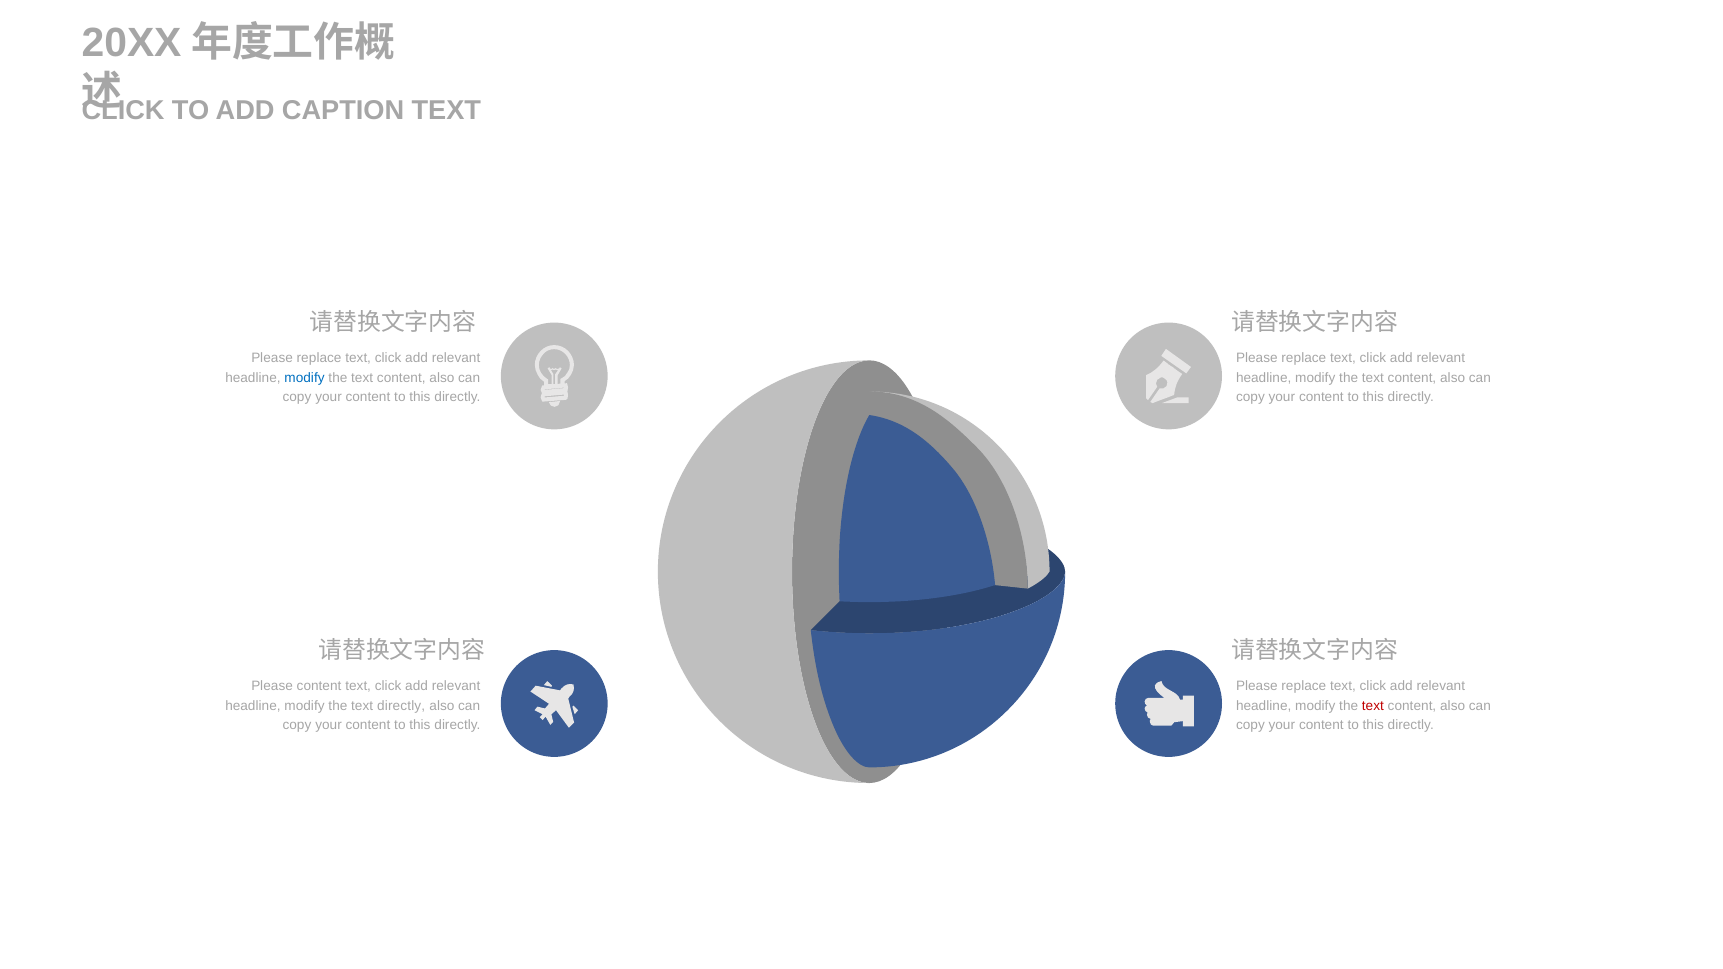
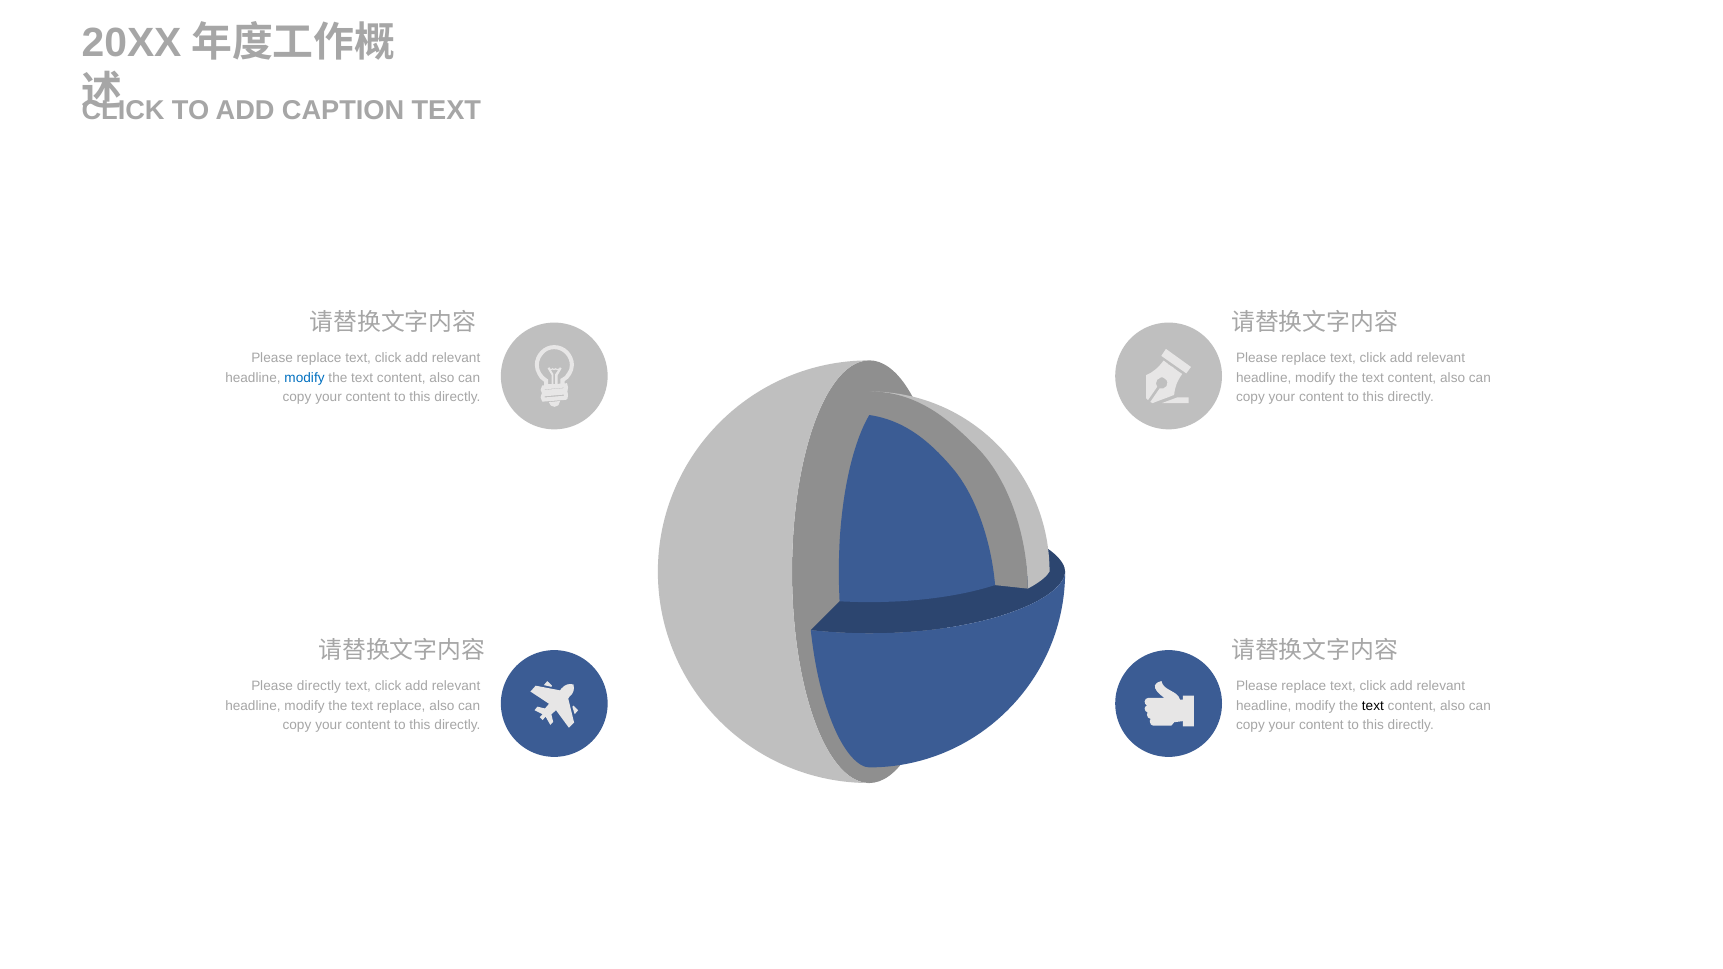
Please content: content -> directly (319, 686)
text directly: directly -> replace (401, 706)
text colour: red -> black (1373, 706)
